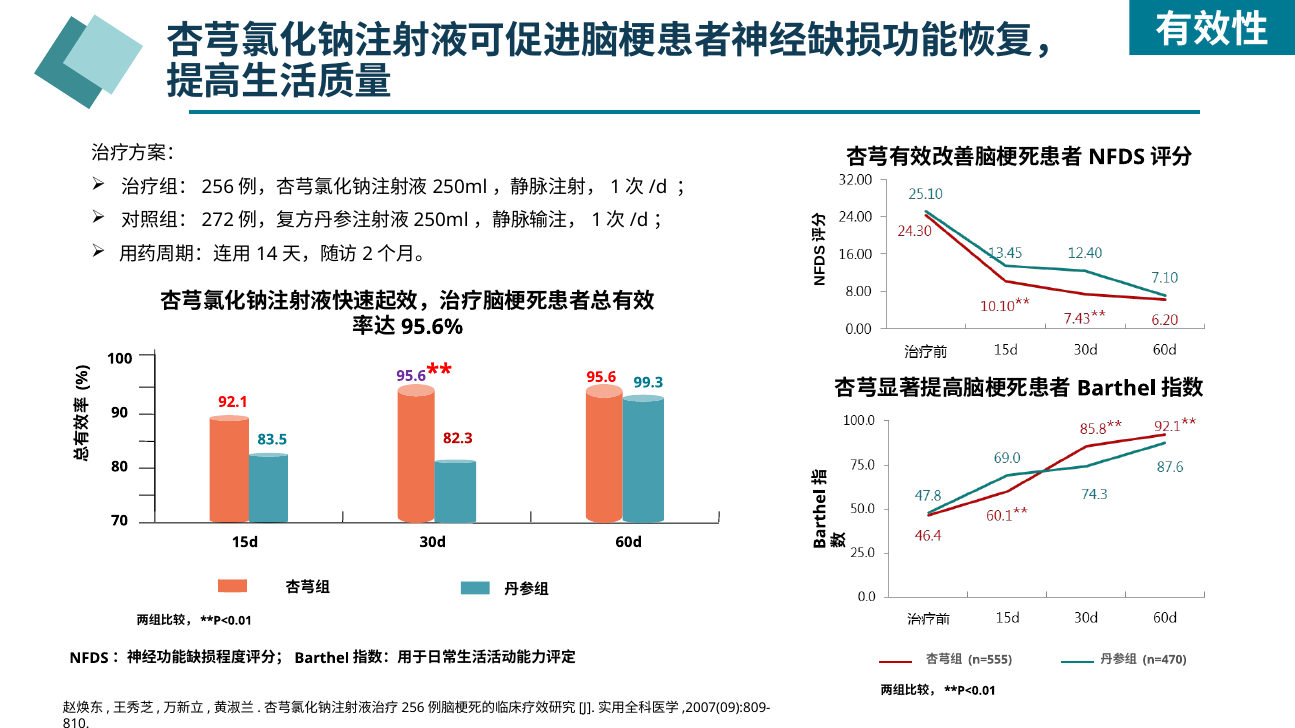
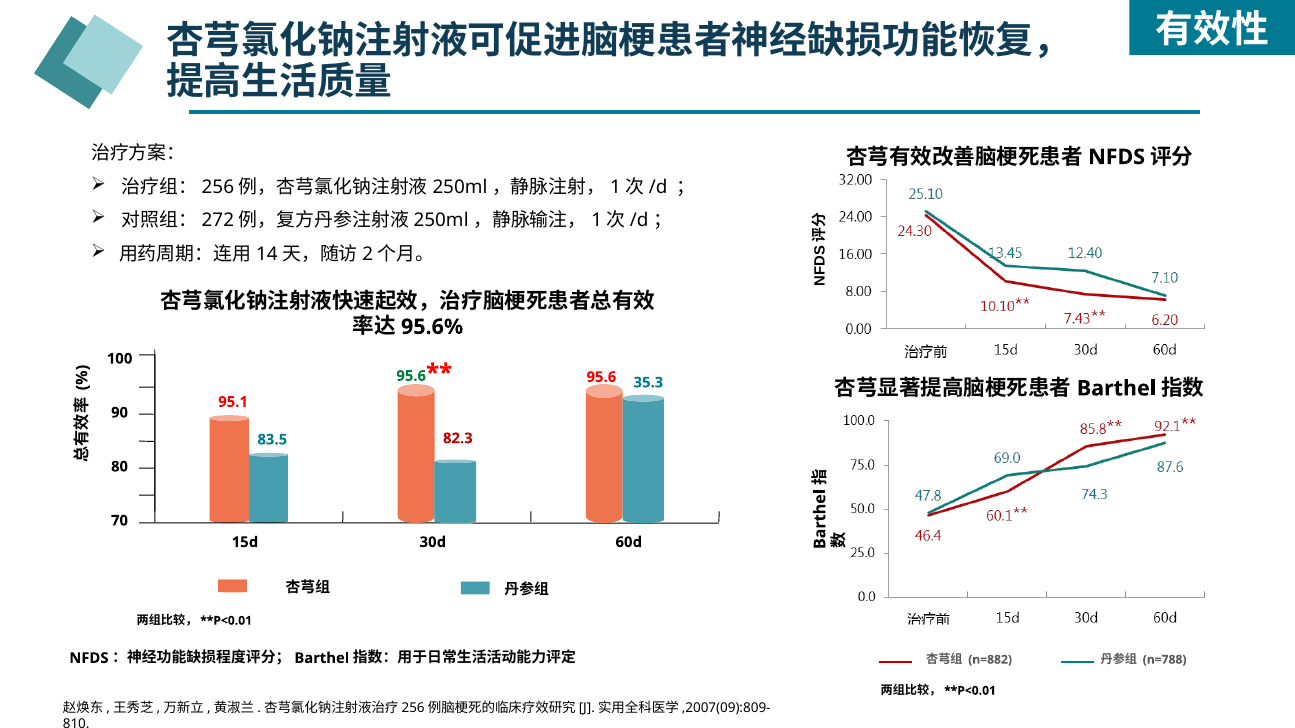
95.6 colour: purple -> green (411, 376)
99.3: 99.3 -> 35.3 (648, 383)
92.1: 92.1 -> 95.1 (233, 402)
n=555: n=555 -> n=882 (990, 660)
n=470: n=470 -> n=788 (1165, 660)
